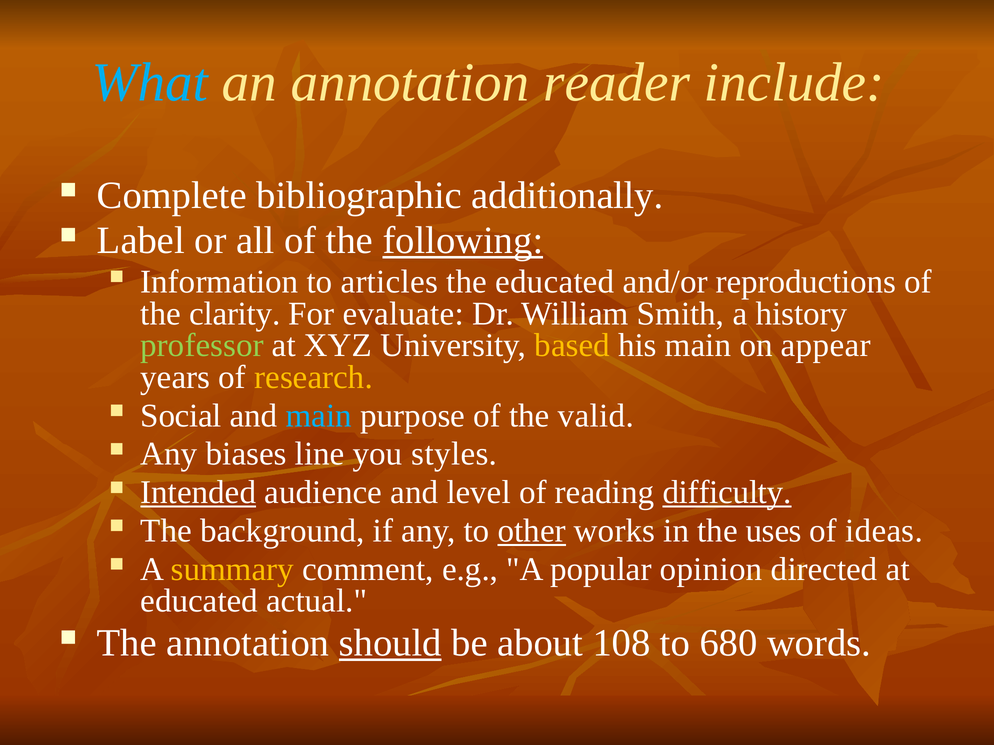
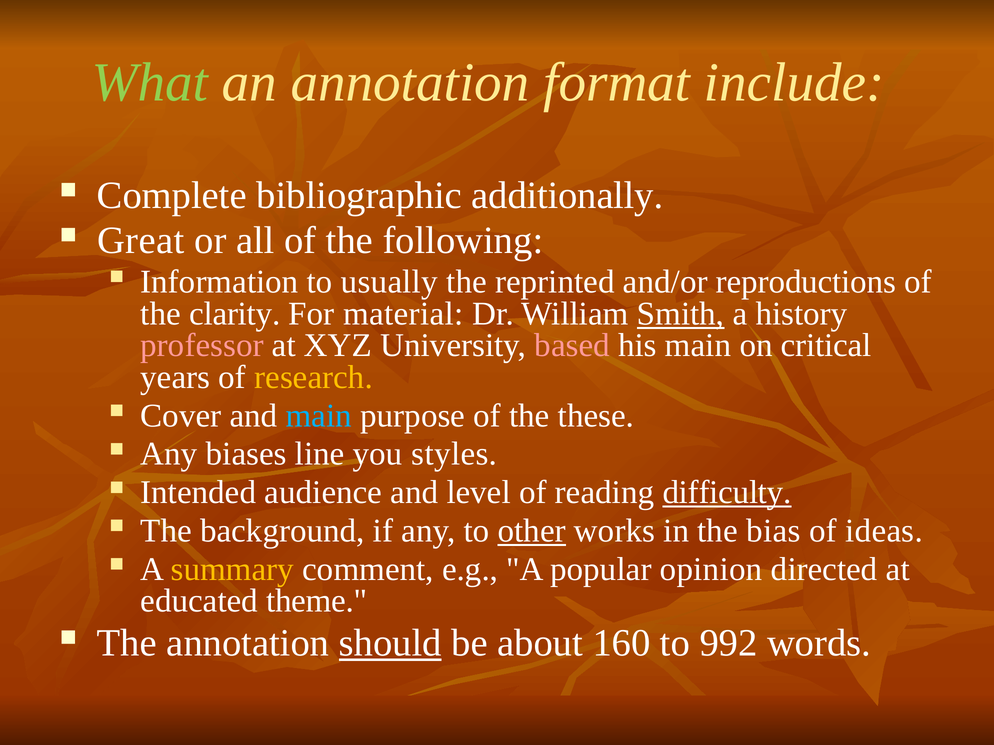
What colour: light blue -> light green (150, 83)
reader: reader -> format (617, 83)
Label: Label -> Great (141, 241)
following underline: present -> none (463, 241)
articles: articles -> usually (389, 282)
the educated: educated -> reprinted (555, 282)
evaluate: evaluate -> material (403, 314)
Smith underline: none -> present (681, 314)
professor colour: light green -> pink (202, 346)
based colour: yellow -> pink (572, 346)
appear: appear -> critical (826, 346)
Social: Social -> Cover (181, 416)
valid: valid -> these (596, 416)
Intended underline: present -> none (198, 493)
uses: uses -> bias (773, 531)
actual: actual -> theme (317, 601)
108: 108 -> 160 (622, 643)
680: 680 -> 992 (729, 643)
